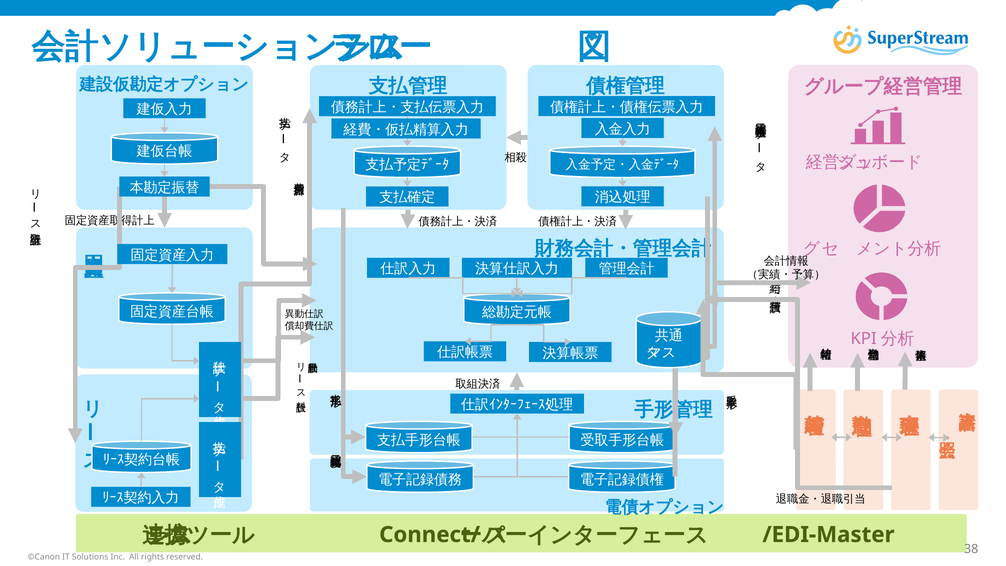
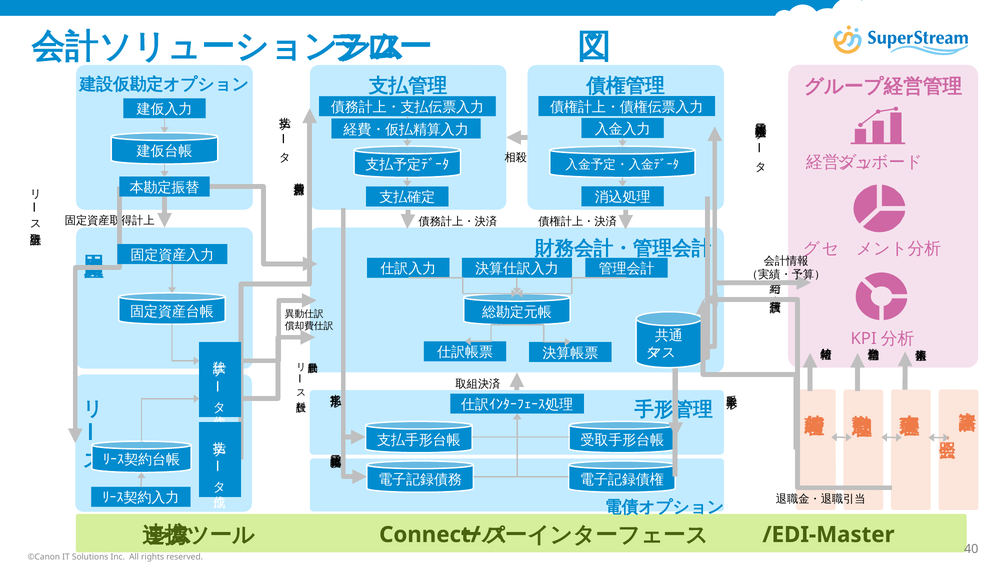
38: 38 -> 40 (971, 549)
